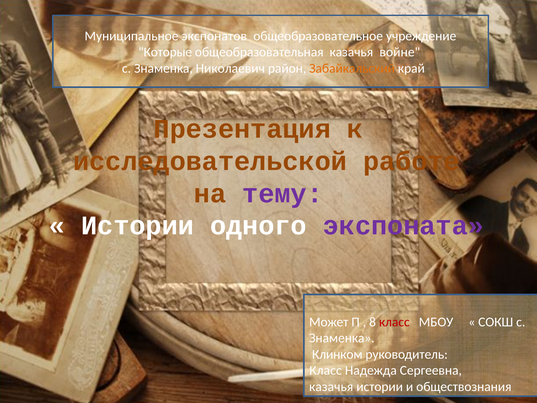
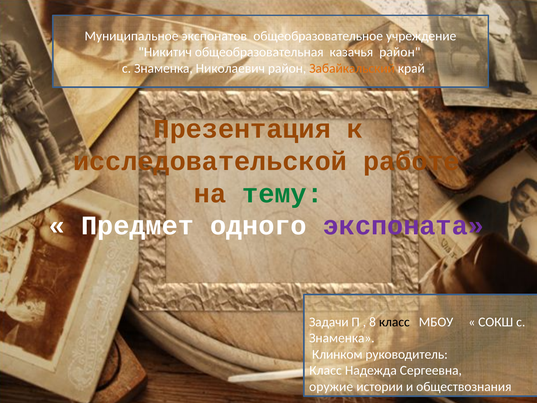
Которые: Которые -> Никитич (165, 52)
казачья войне: войне -> район (400, 52)
тему colour: purple -> green (283, 193)
Истории: Истории -> Предмет (138, 226)
Может: Может -> Задачи (329, 322)
класс colour: red -> black (394, 322)
казачья: казачья -> оружие (331, 386)
